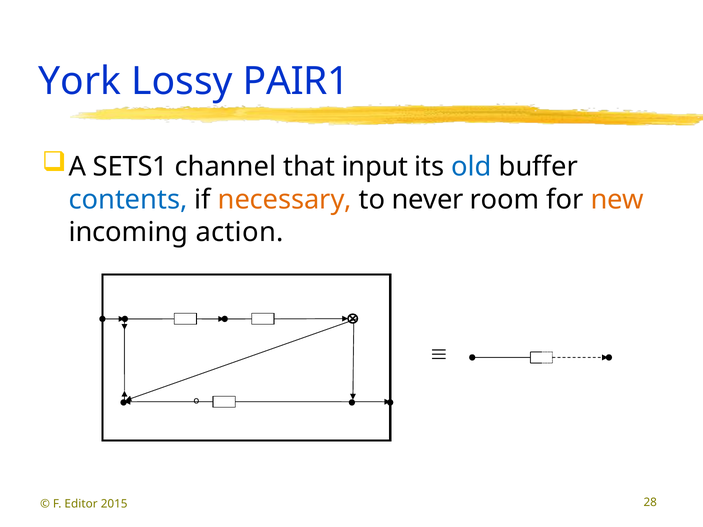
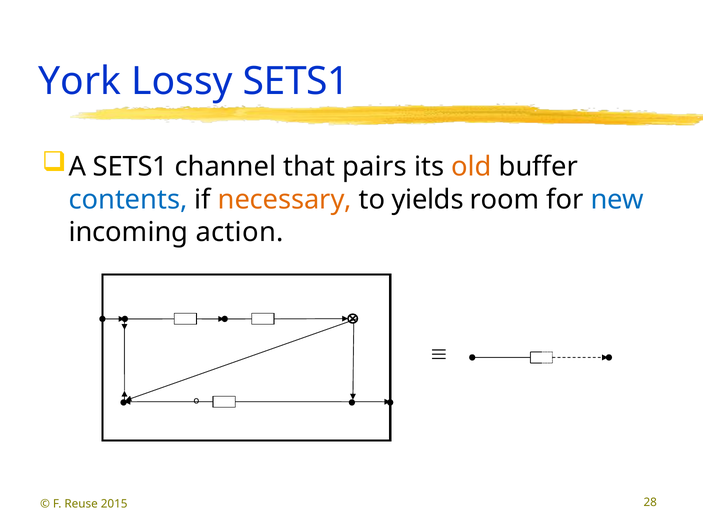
Lossy PAIR1: PAIR1 -> SETS1 (296, 81)
input: input -> pairs (375, 167)
old colour: blue -> orange (472, 167)
never: never -> yields (428, 200)
new colour: orange -> blue (617, 200)
Editor: Editor -> Reuse (81, 504)
